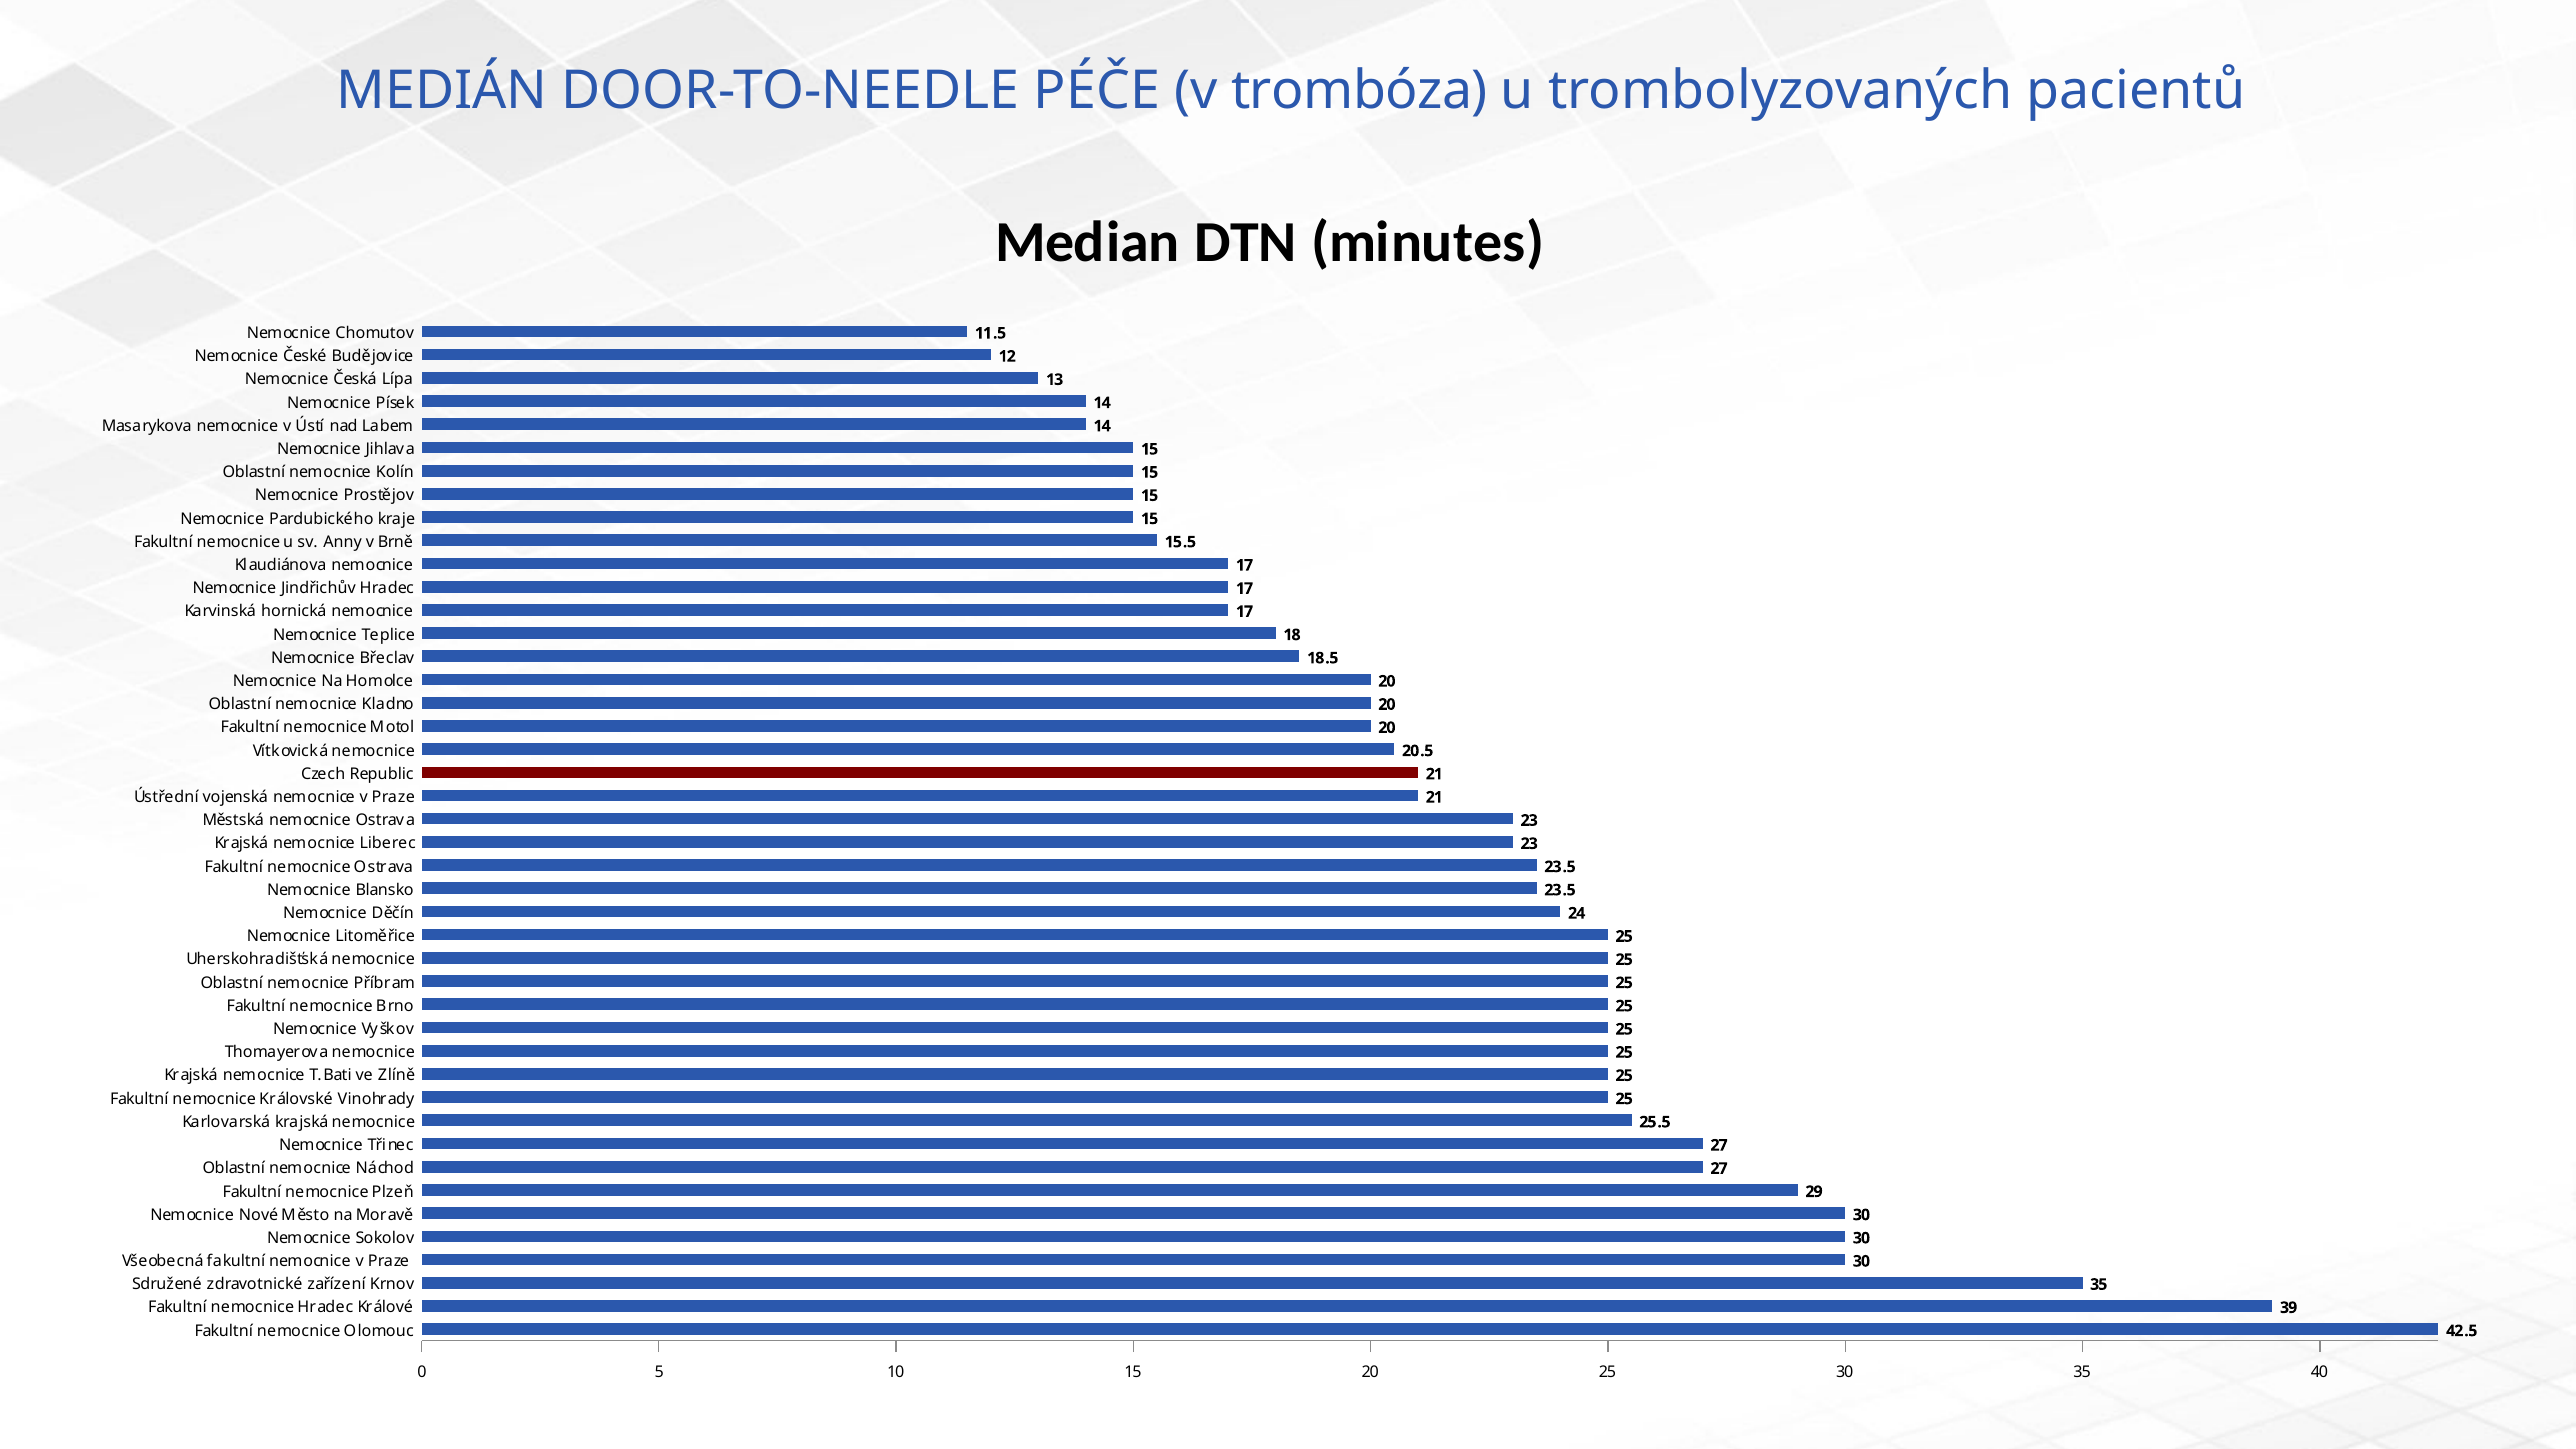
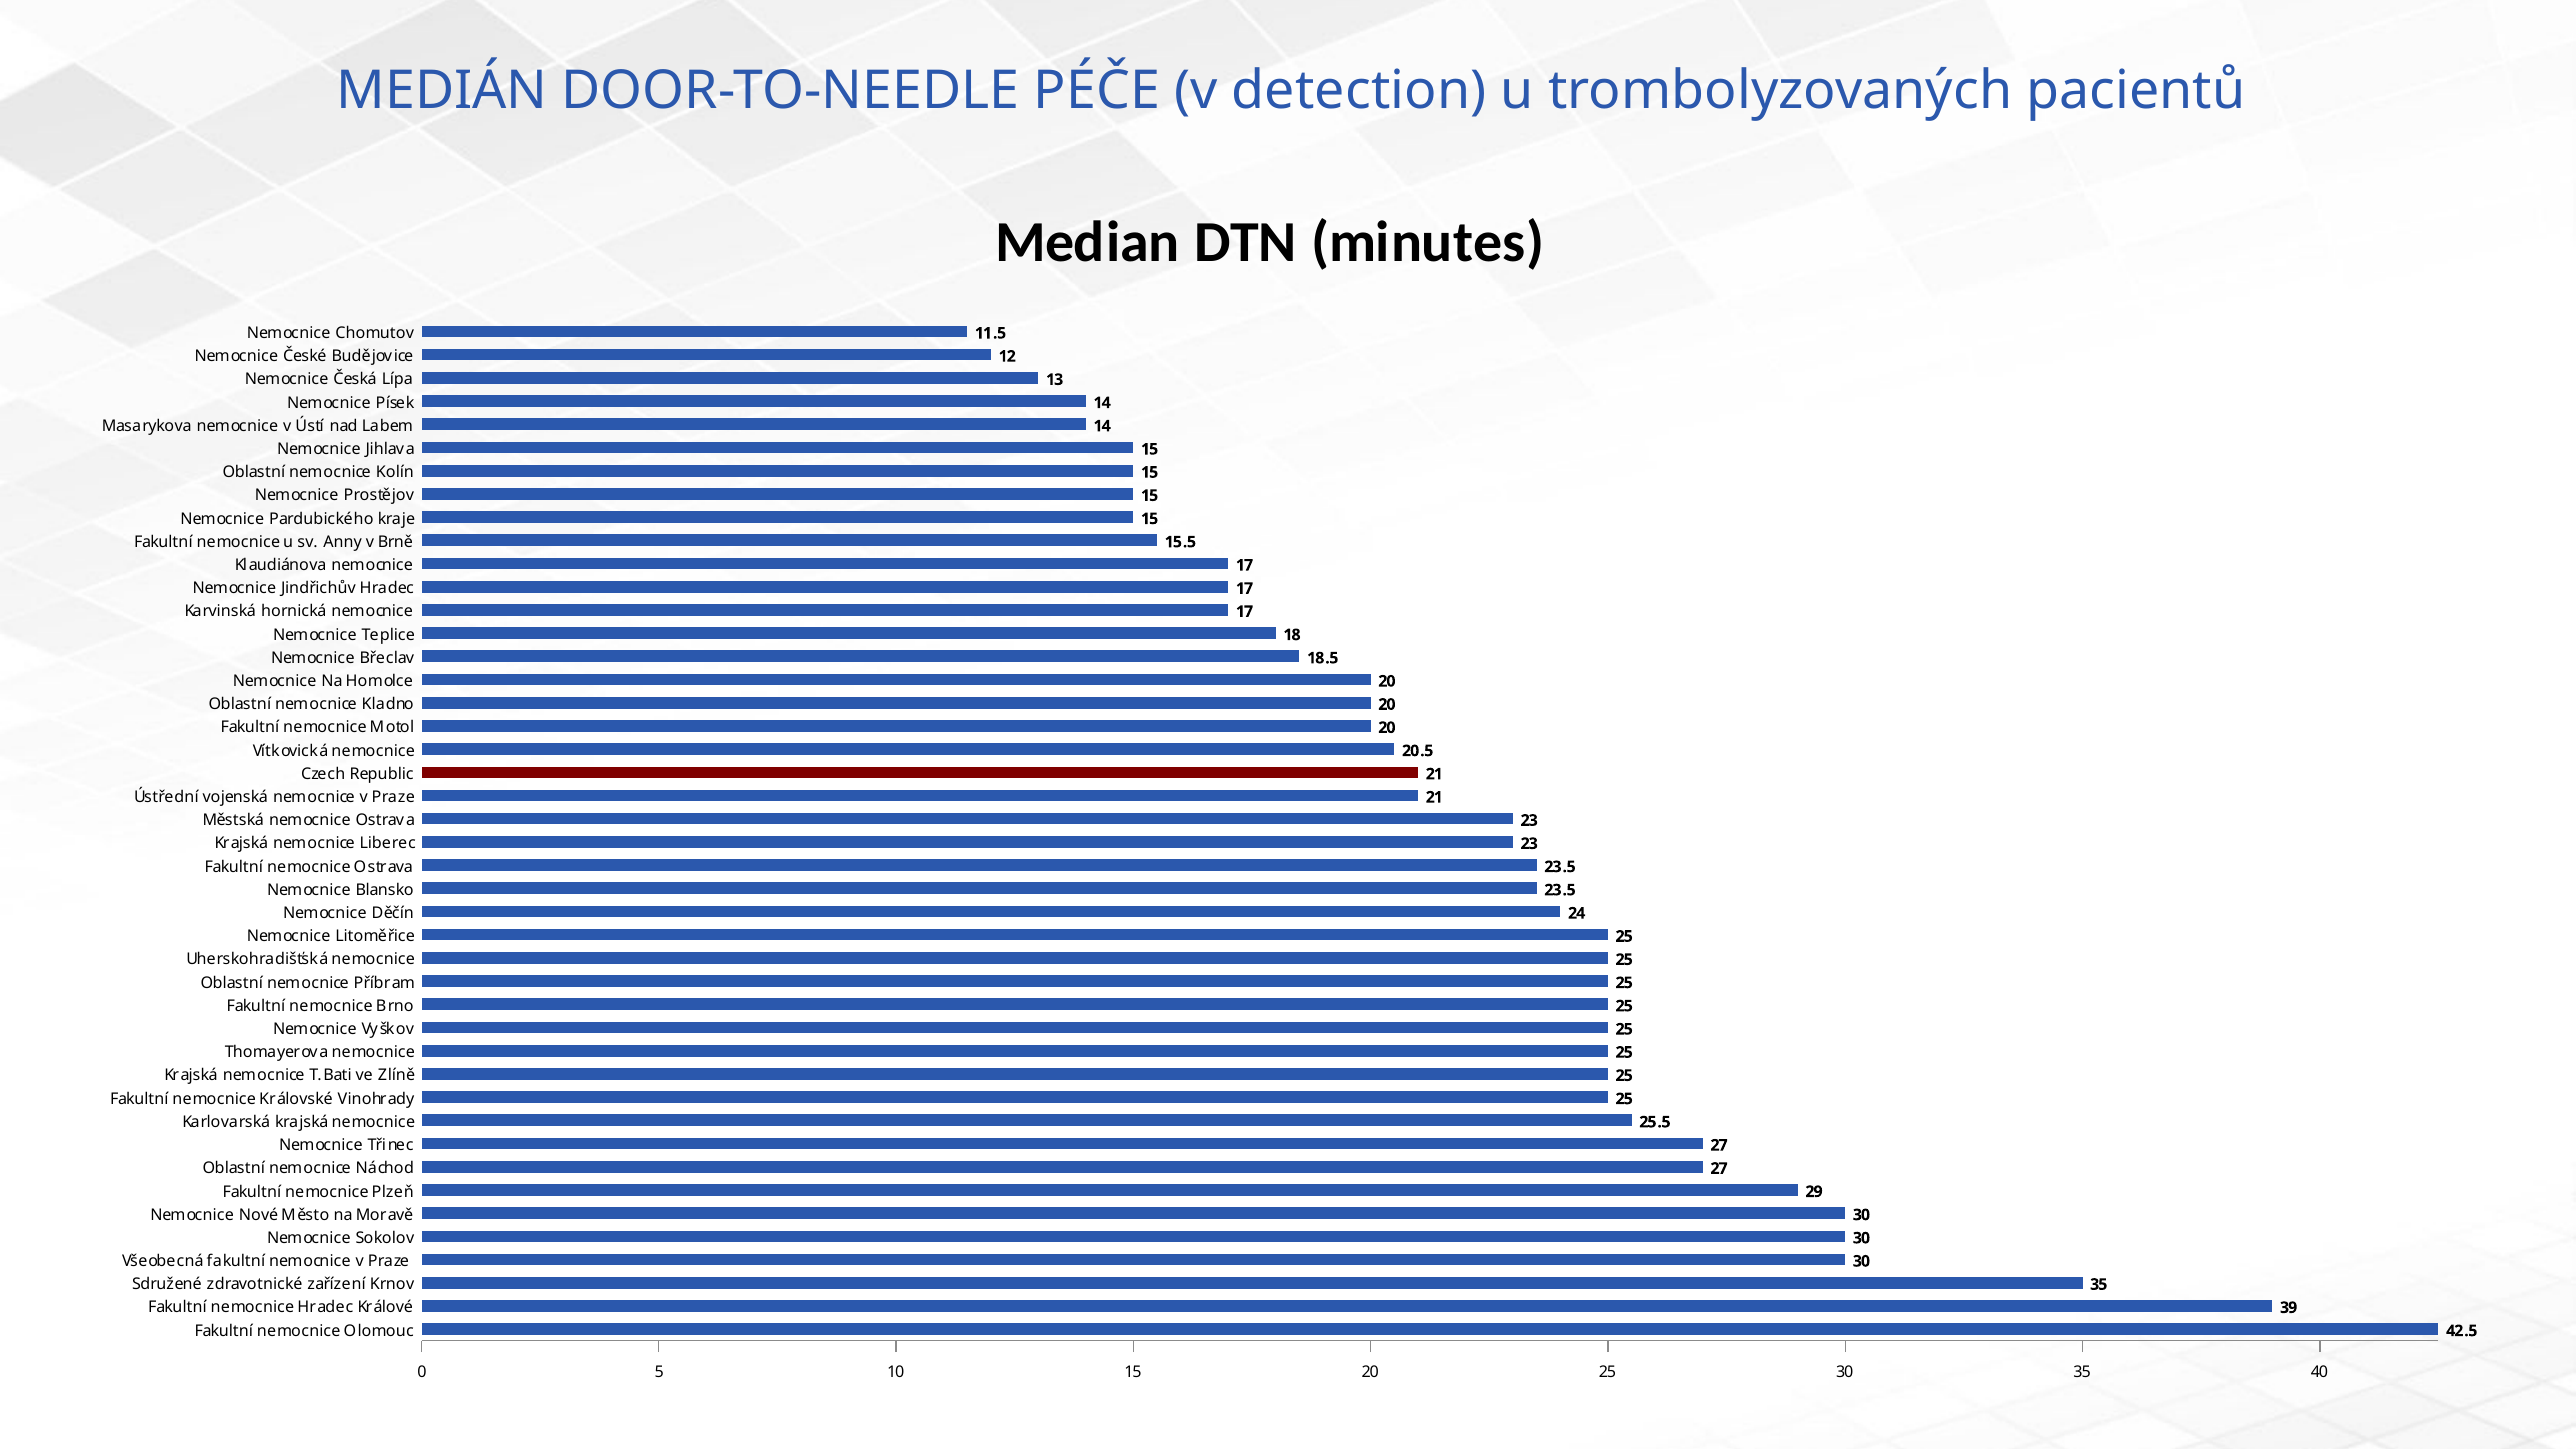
trombóza: trombóza -> detection (1359, 91)
